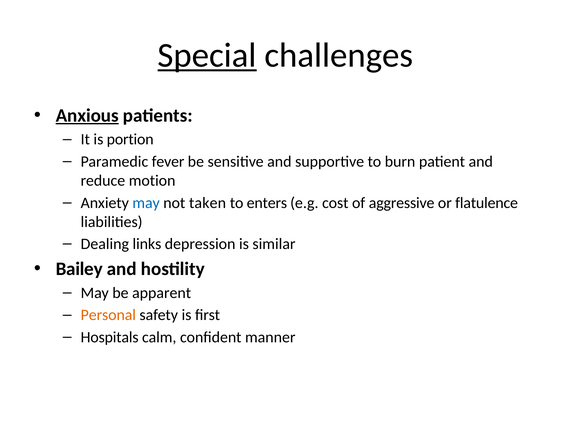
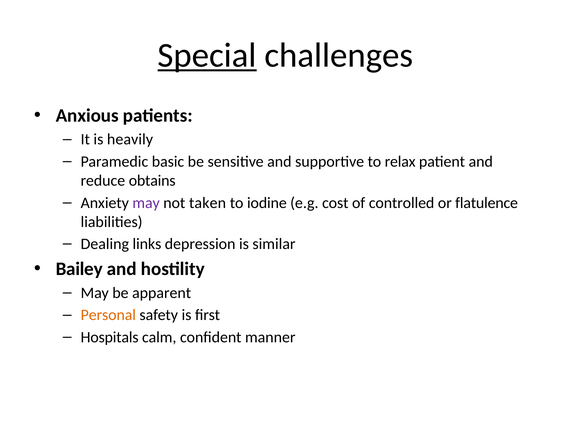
Anxious underline: present -> none (87, 116)
portion: portion -> heavily (130, 139)
fever: fever -> basic (168, 162)
burn: burn -> relax (400, 162)
motion: motion -> obtains (152, 181)
may colour: blue -> purple (146, 203)
enters: enters -> iodine (267, 203)
aggressive: aggressive -> controlled (402, 203)
